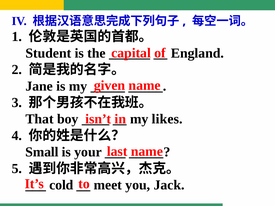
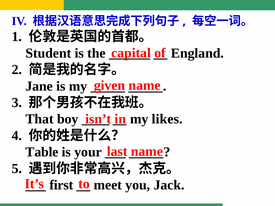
Small: Small -> Table (42, 152)
cold: cold -> first (61, 185)
